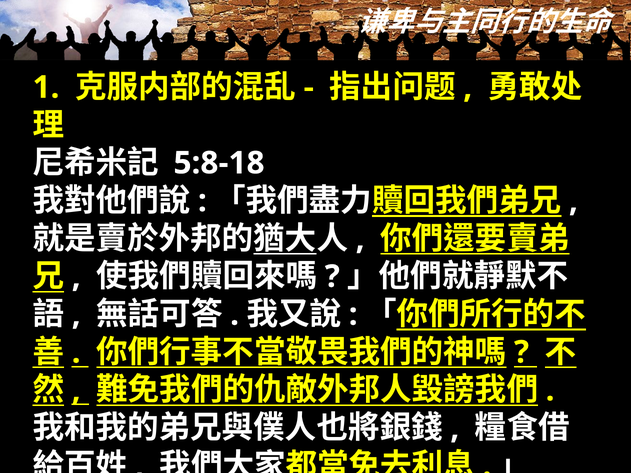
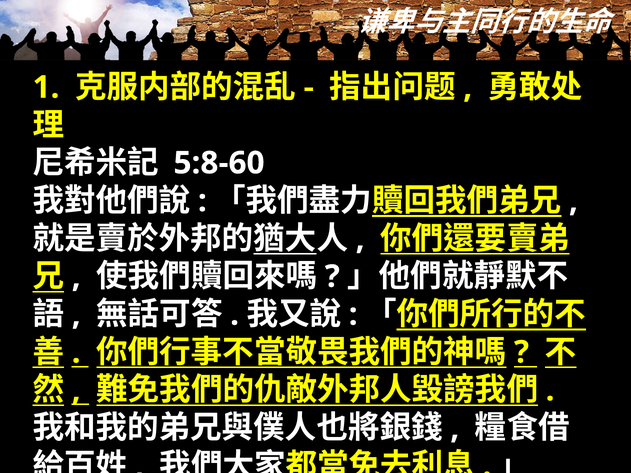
5:8-18: 5:8-18 -> 5:8-60 (219, 163)
